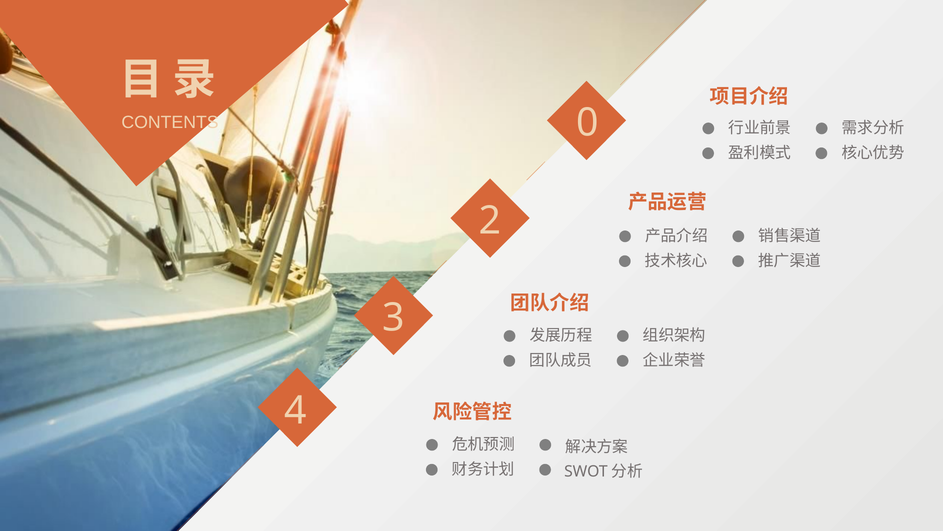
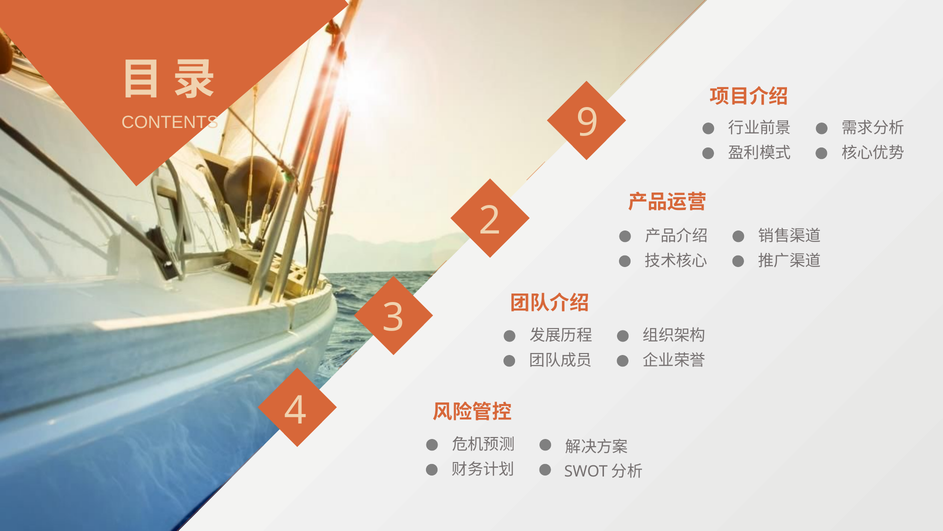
0: 0 -> 9 (587, 123)
